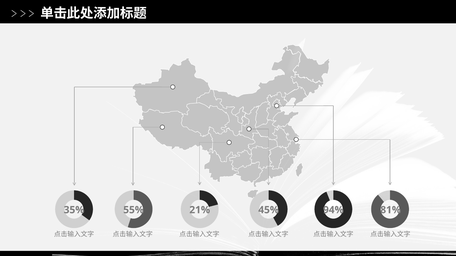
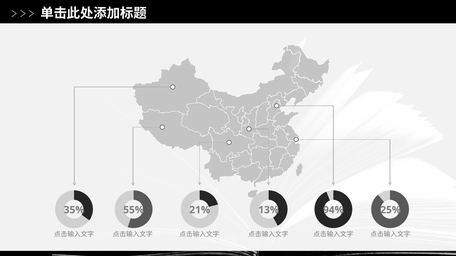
45%: 45% -> 13% (269, 210)
81%: 81% -> 25% (391, 210)
